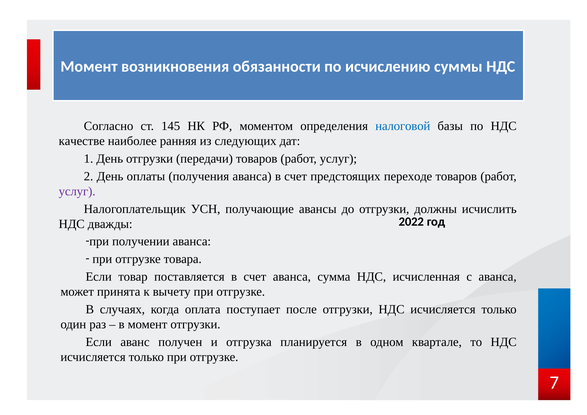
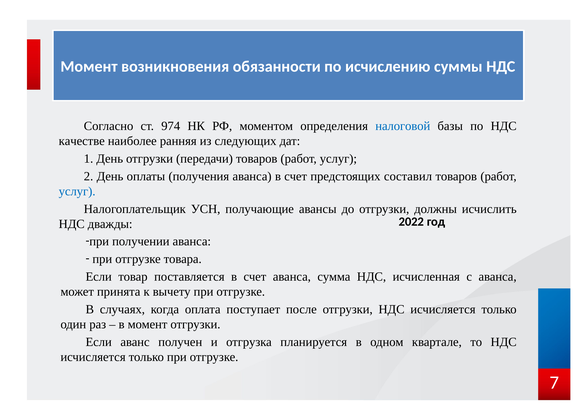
145: 145 -> 974 (171, 126)
переходе: переходе -> составил (408, 176)
услуг colour: purple -> blue (77, 191)
